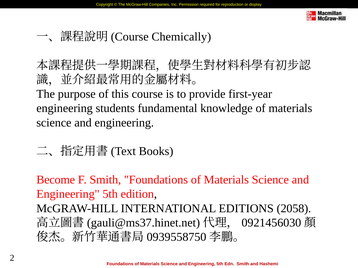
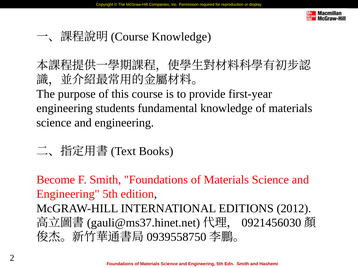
Chemically: Chemically -> Knowledge (181, 37)
2058: 2058 -> 2012 (294, 209)
